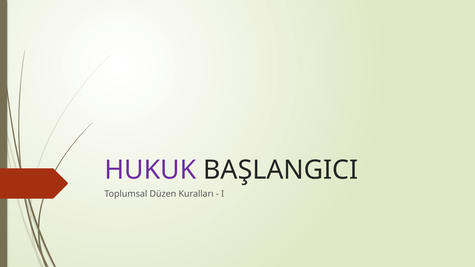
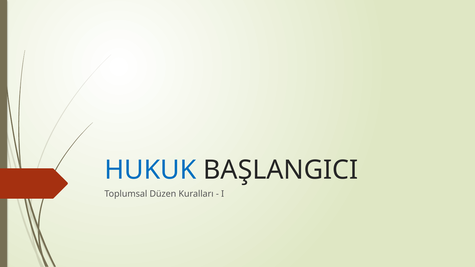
HUKUK colour: purple -> blue (150, 170)
